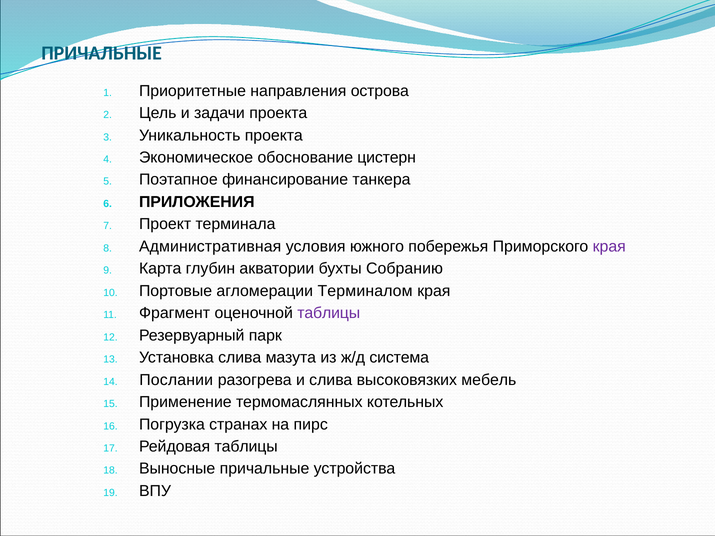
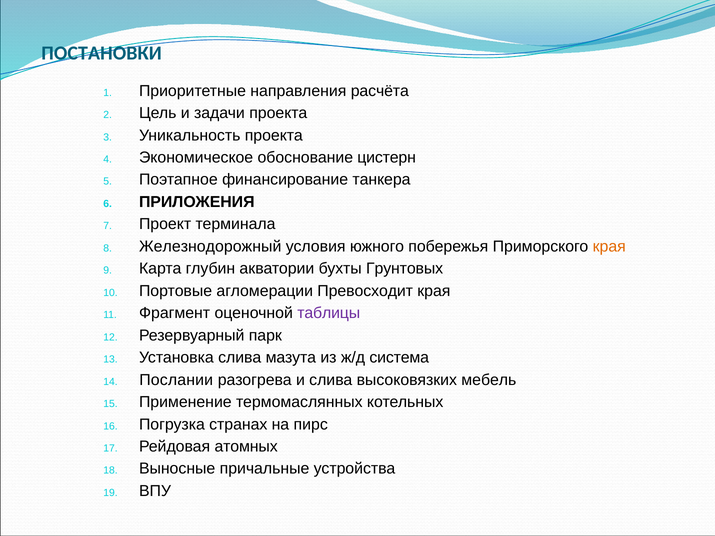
ПРИЧАЛЬНЫЕ: ПРИЧАЛЬНЫЕ -> ПОСТАНОВКИ (102, 53)
острова: острова -> расчёта (380, 91)
Административная: Административная -> Железнодорожный (210, 247)
края colour: purple -> orange (609, 247)
Собранию: Собранию -> Грунтовых (405, 269)
Терминалом: Терминалом -> Превосходит (365, 291)
Рейдовая таблицы: таблицы -> атомных (246, 447)
